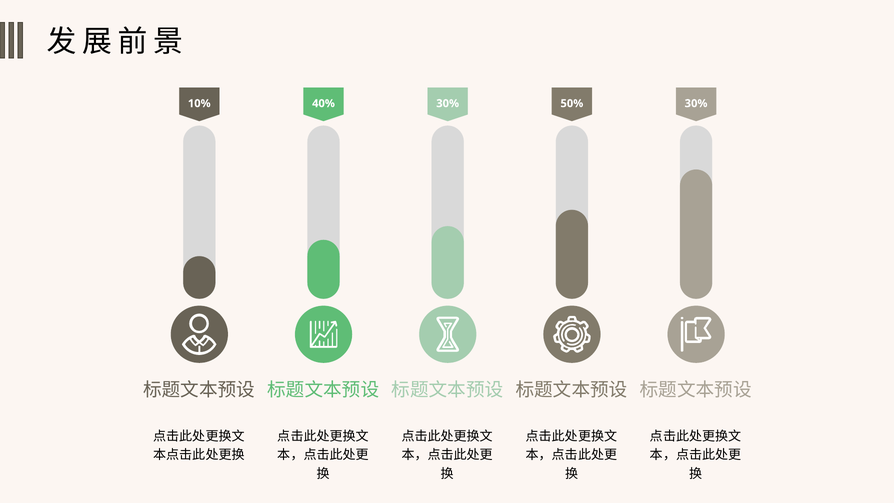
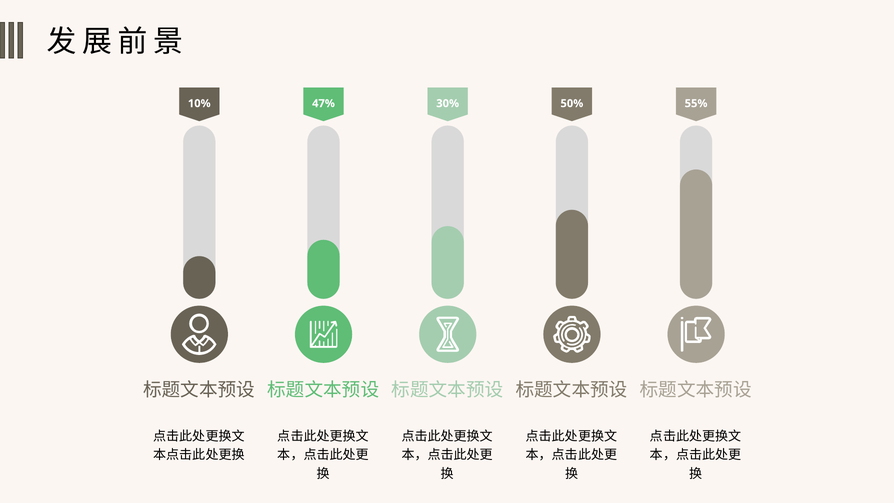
40%: 40% -> 47% (323, 103)
50% 30%: 30% -> 55% (696, 103)
